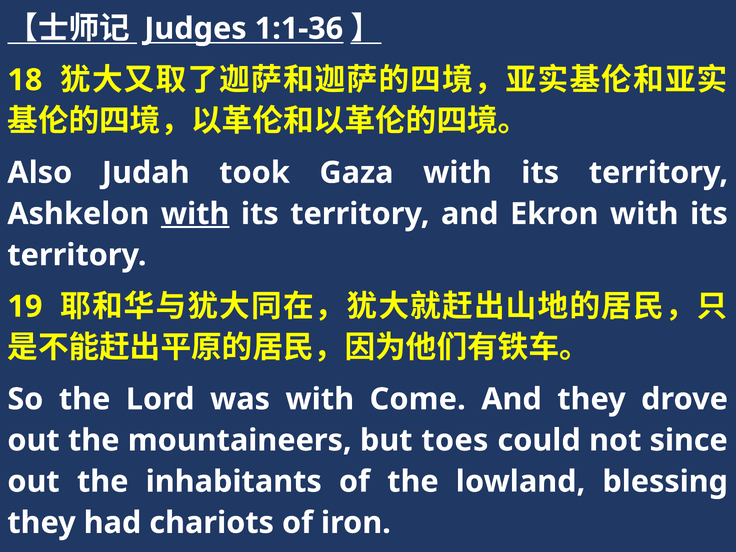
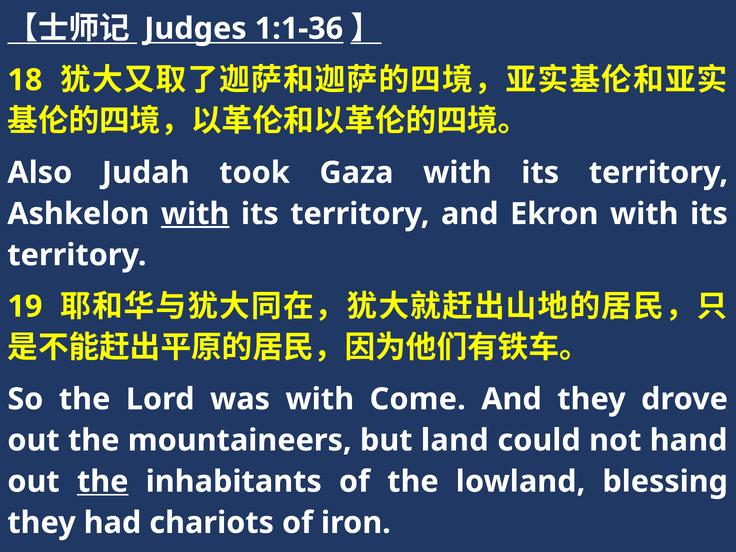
toes: toes -> land (455, 440)
since: since -> hand (689, 440)
the underline: none -> present (103, 482)
